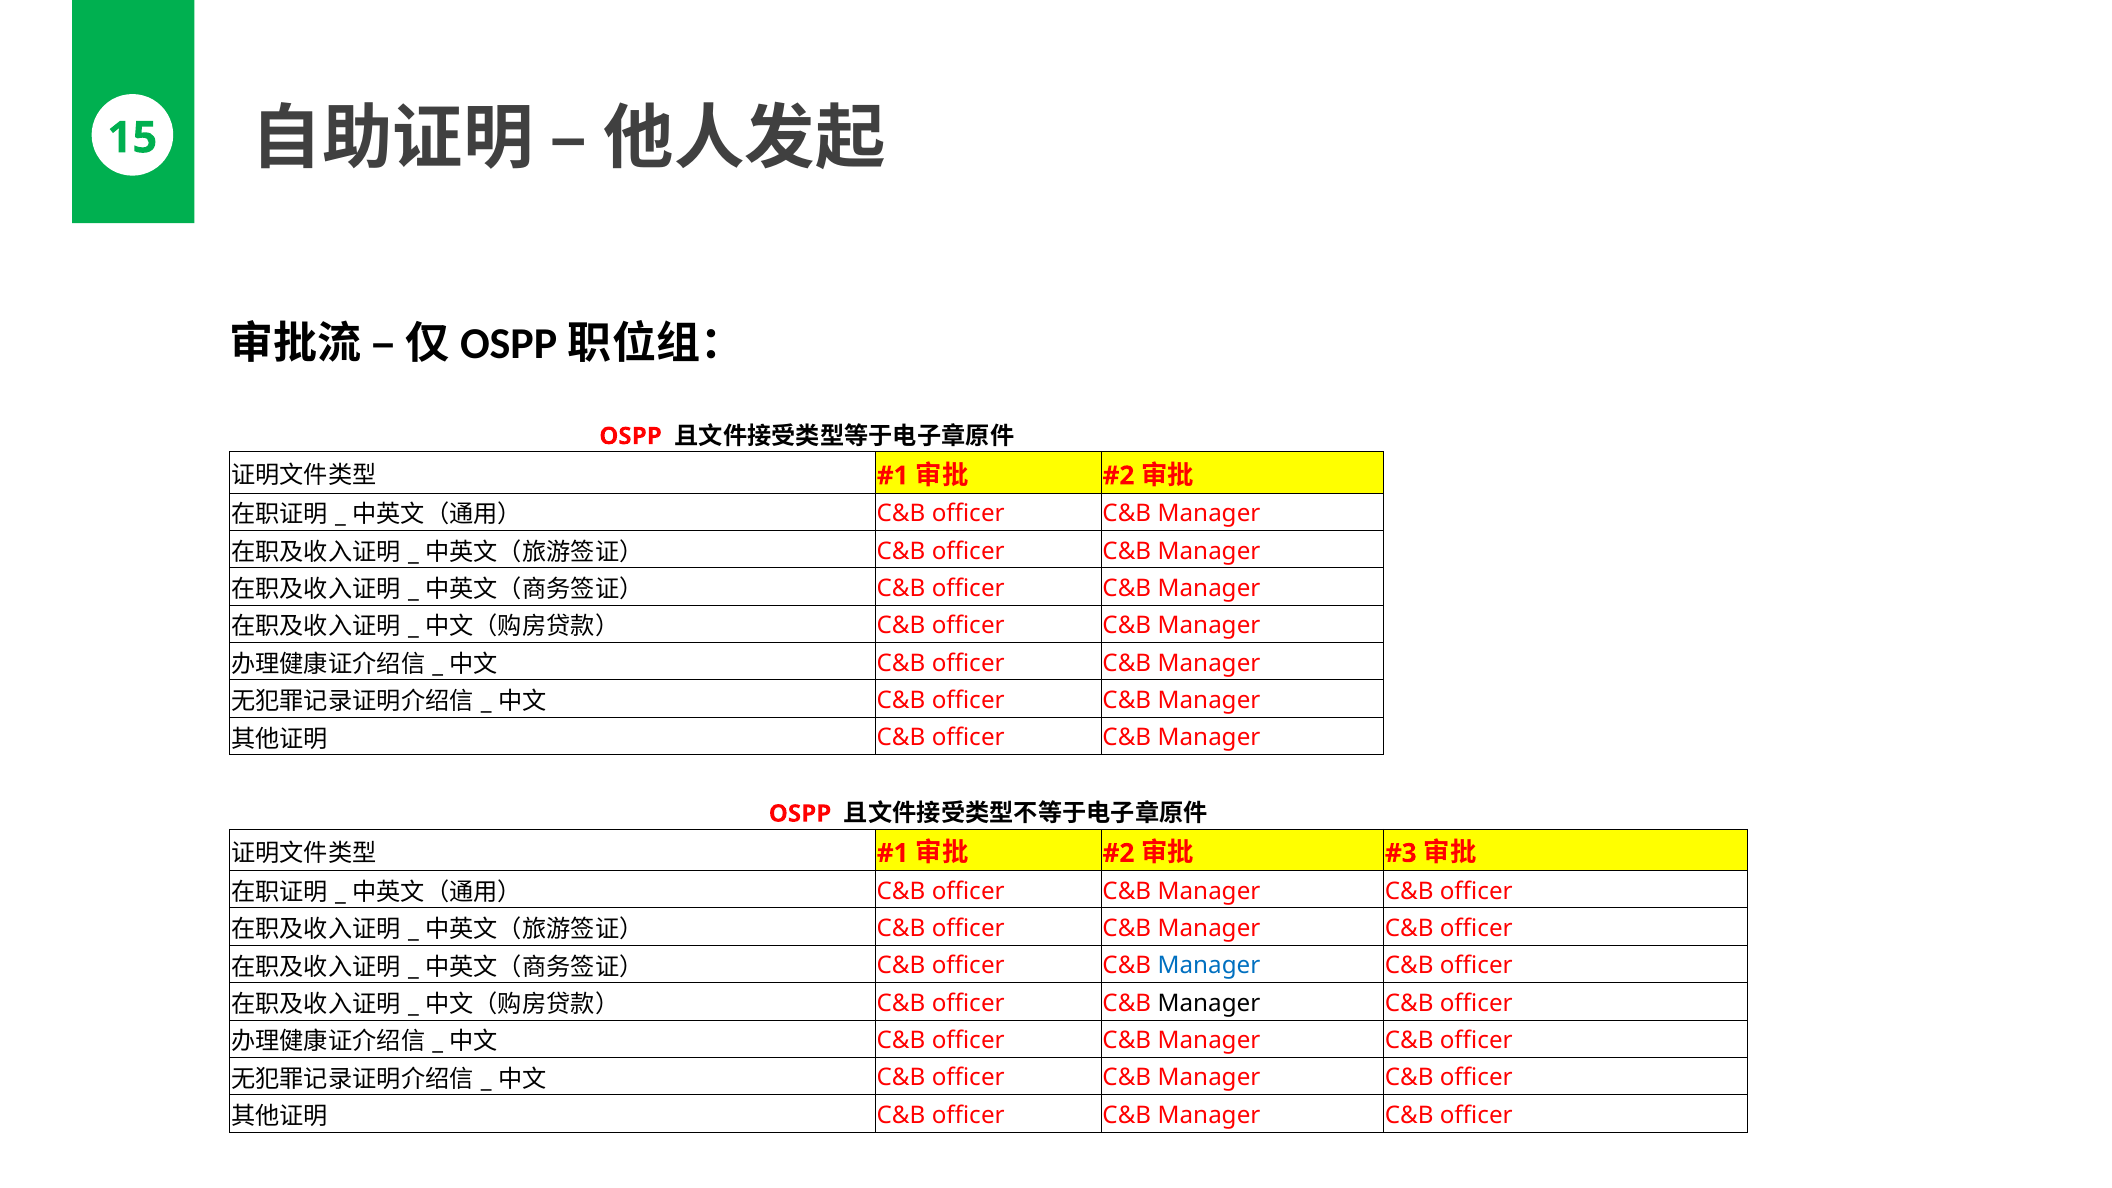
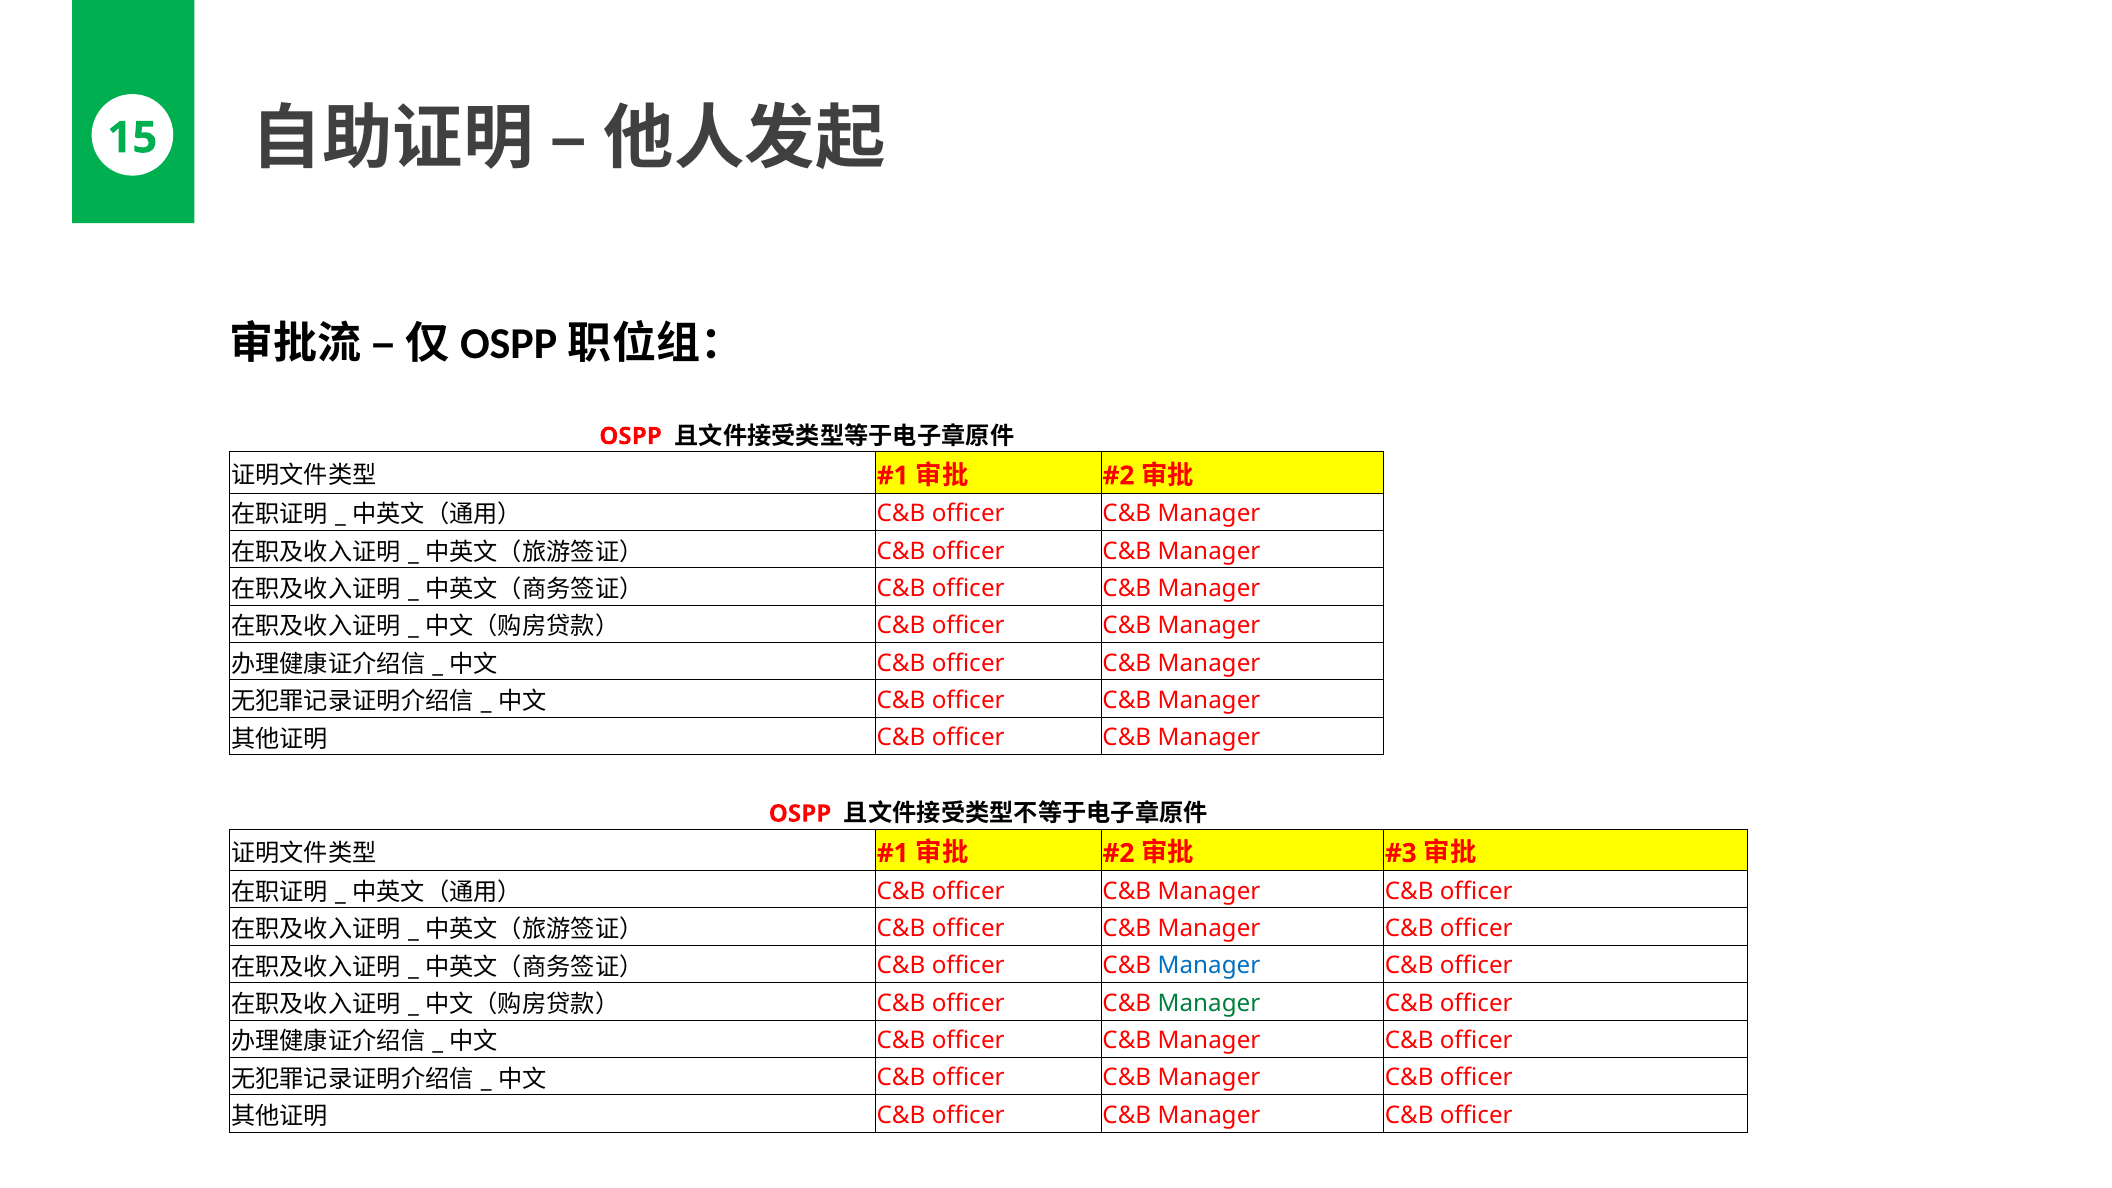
Manager colour: black -> green (1209, 1003)
